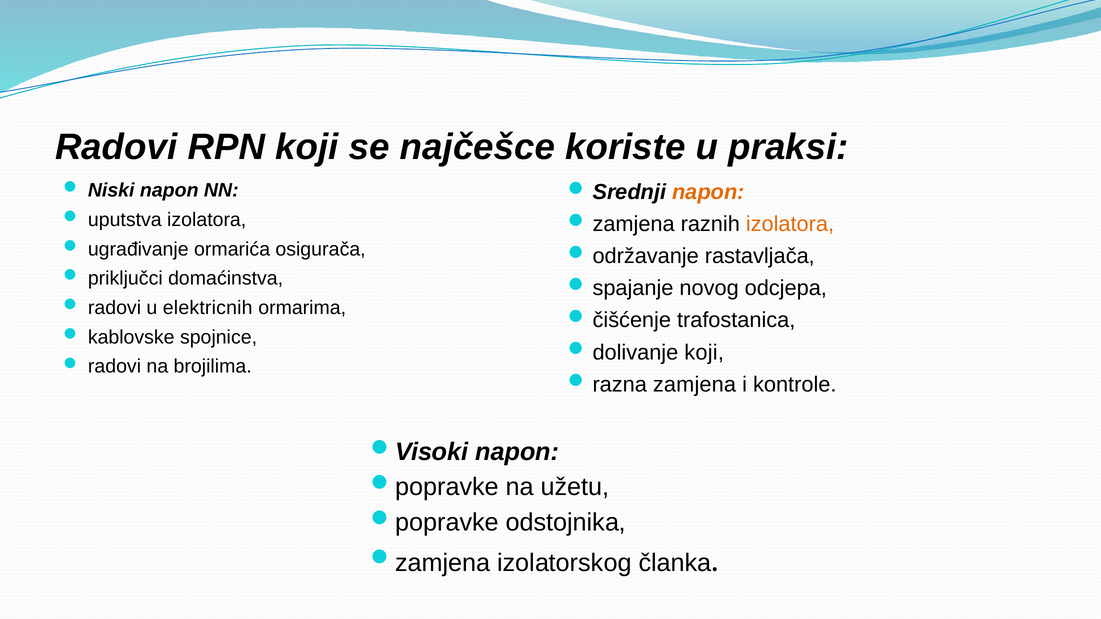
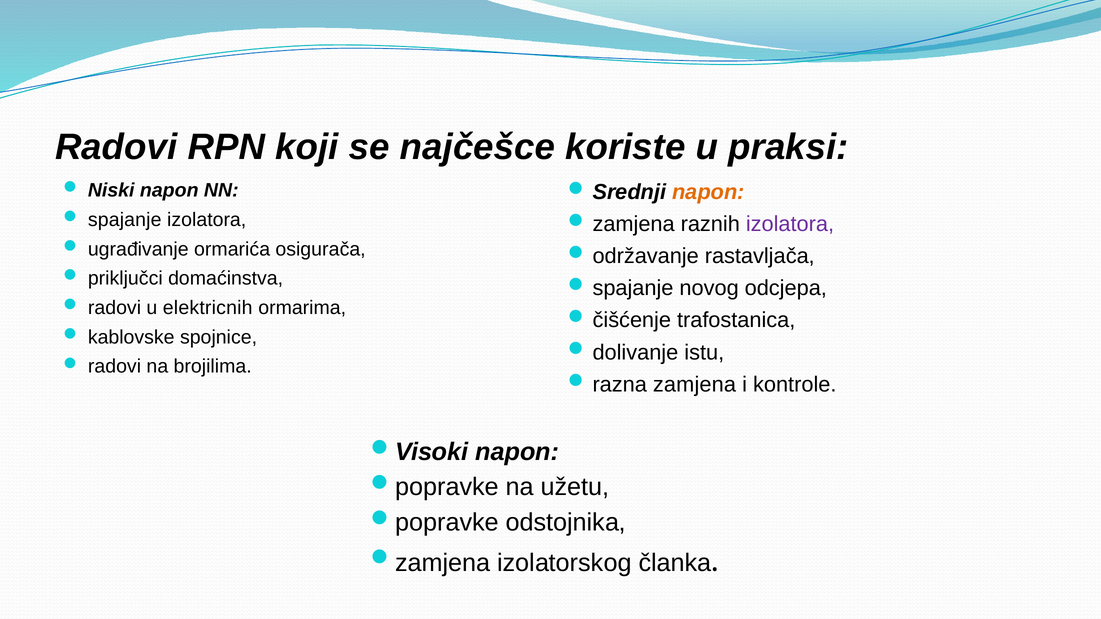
uputstva: uputstva -> spajanje (125, 220)
izolatora colour: orange -> purple (790, 224)
koji: koji -> istu (704, 352)
